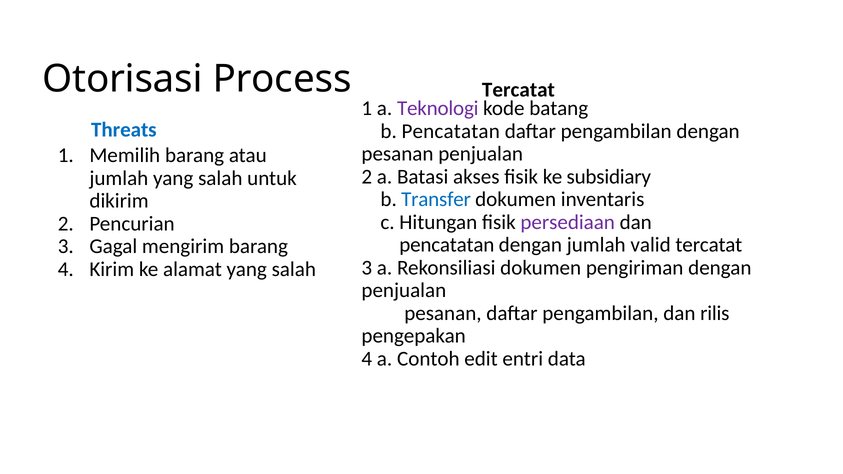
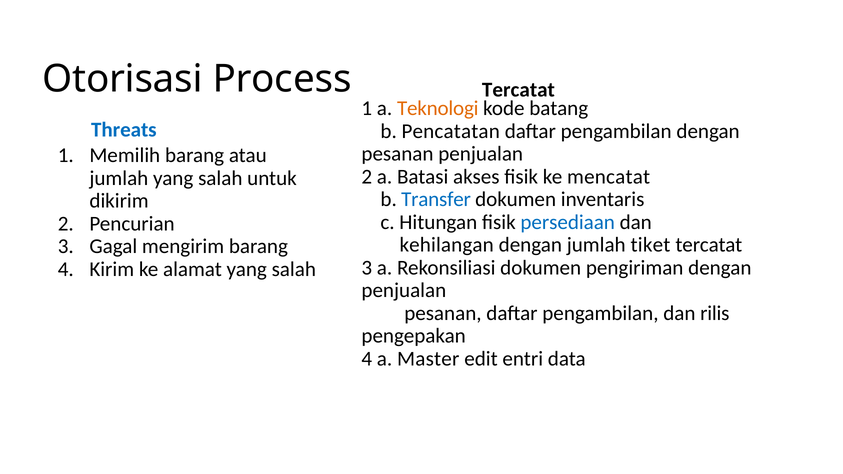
Teknologi colour: purple -> orange (438, 109)
subsidiary: subsidiary -> mencatat (609, 177)
persediaan colour: purple -> blue (568, 222)
pencatatan: pencatatan -> kehilangan (447, 245)
valid: valid -> tiket (650, 245)
Contoh: Contoh -> Master (428, 359)
